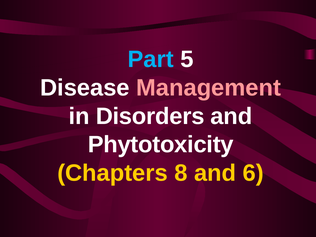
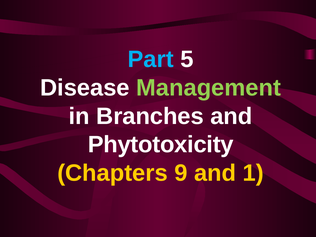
Management colour: pink -> light green (209, 88)
Disorders: Disorders -> Branches (150, 116)
8: 8 -> 9 (181, 173)
6: 6 -> 1 (253, 173)
